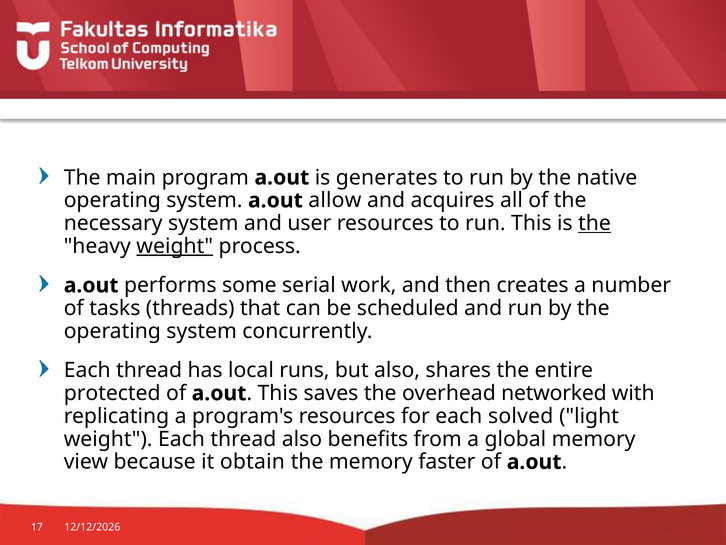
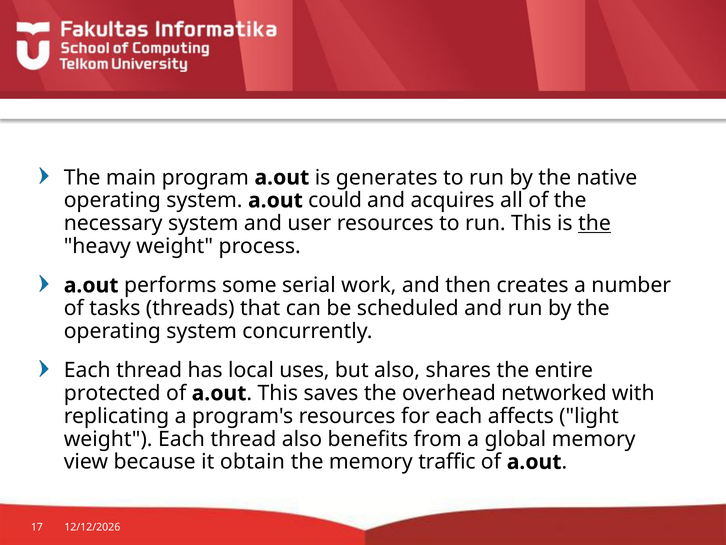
allow: allow -> could (335, 200)
weight underline: present -> none (175, 246)
runs: runs -> uses (304, 370)
solved: solved -> affects (521, 416)
faster: faster -> traffic (447, 462)
